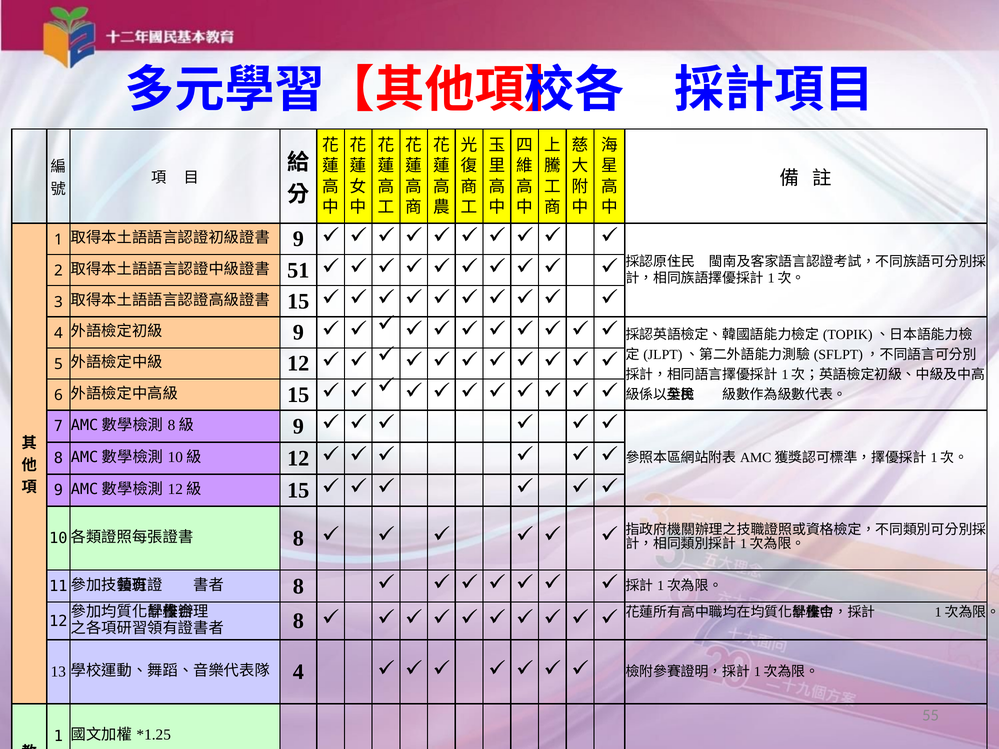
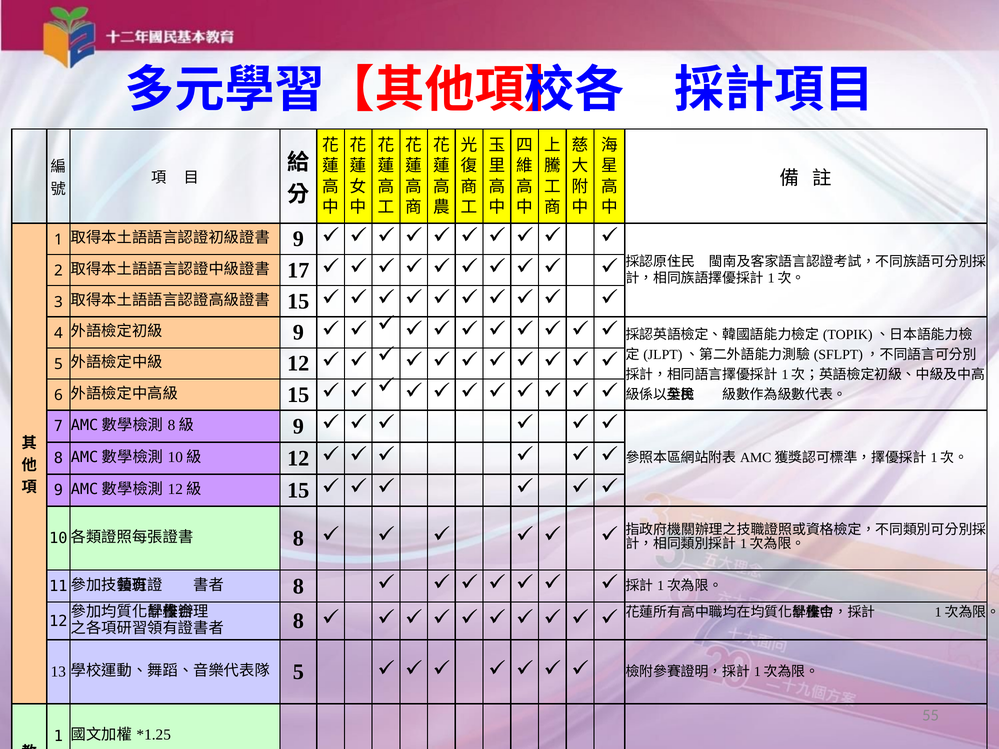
51: 51 -> 17 (298, 270)
4: 4 -> 5 (298, 672)
